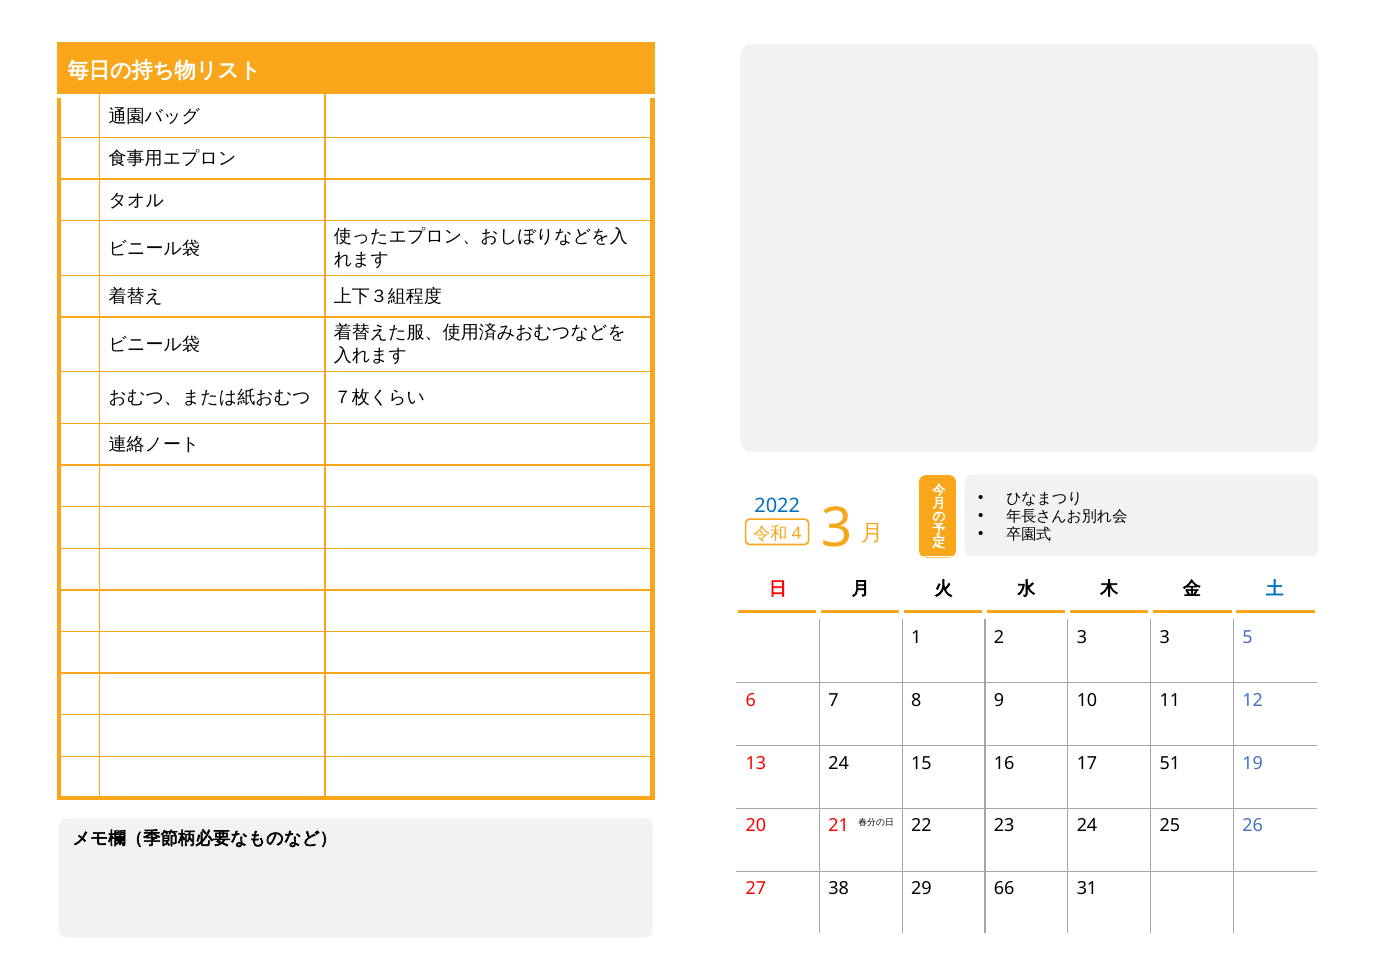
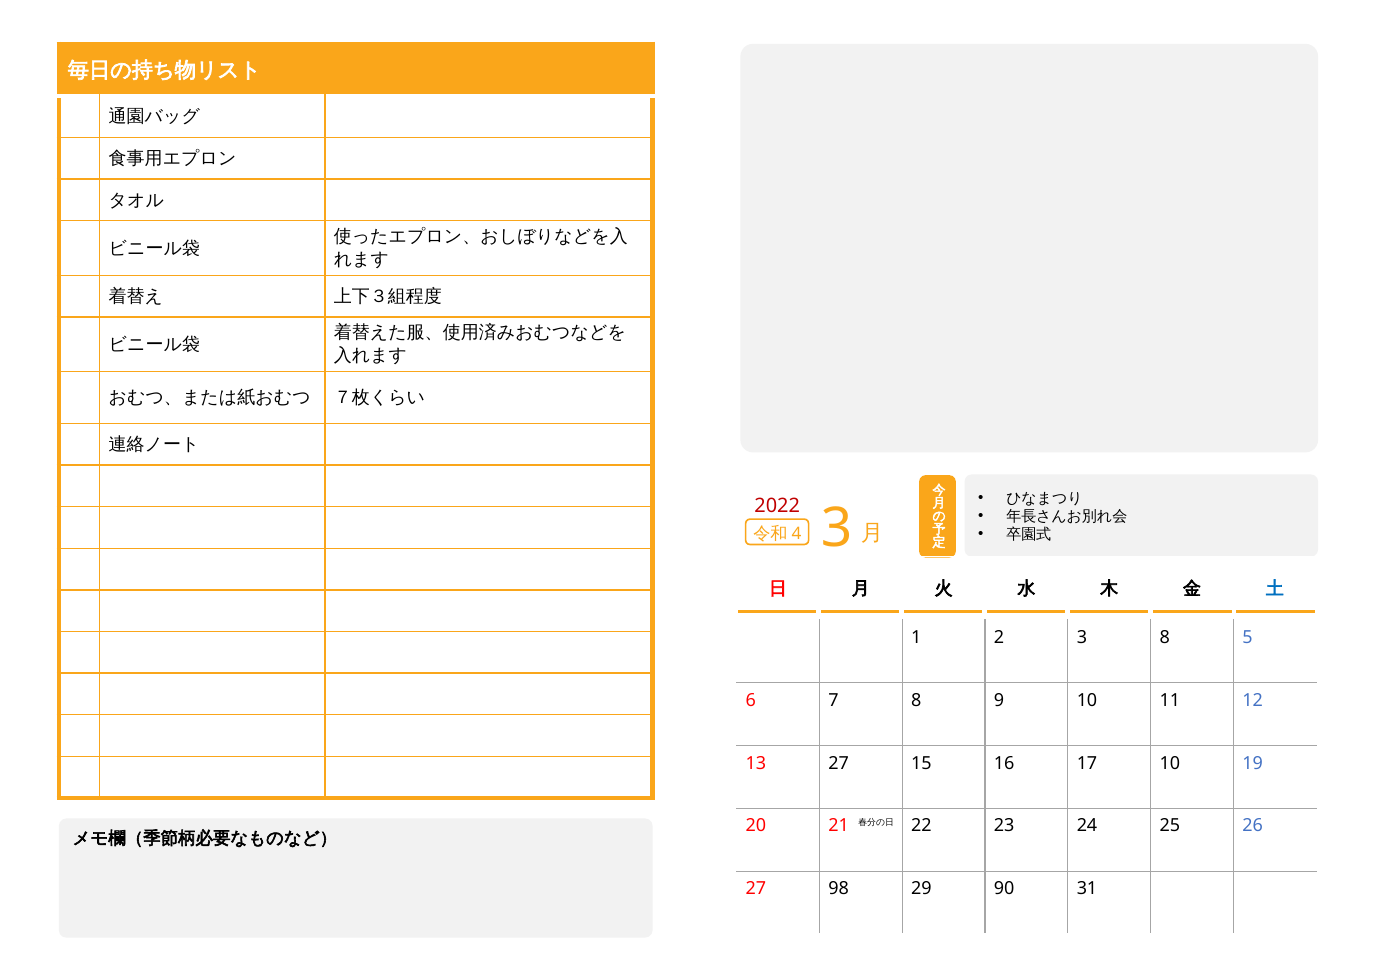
2022 colour: blue -> red (777, 506)
3 3: 3 -> 8 (1165, 638)
13 24: 24 -> 27 (839, 764)
17 51: 51 -> 10 (1170, 764)
38: 38 -> 98 (839, 889)
66: 66 -> 90 (1004, 889)
